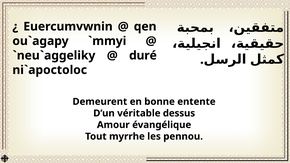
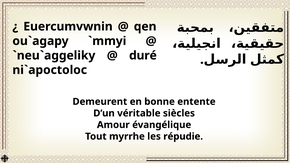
dessus: dessus -> siècles (179, 113)
pennou: pennou -> répudie (183, 137)
